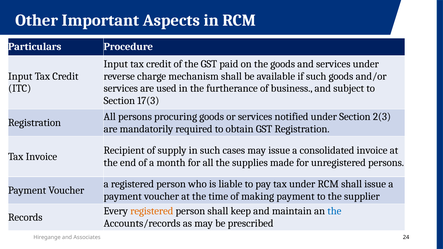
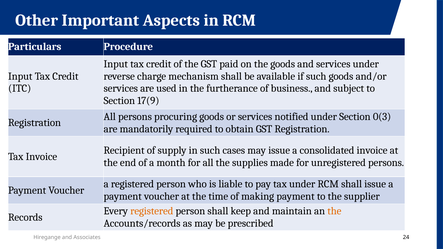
17(3: 17(3 -> 17(9 (148, 101)
2(3: 2(3 -> 0(3 (382, 117)
the colour: blue -> orange (334, 211)
